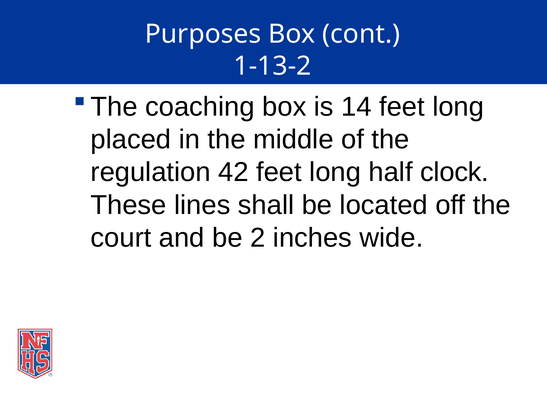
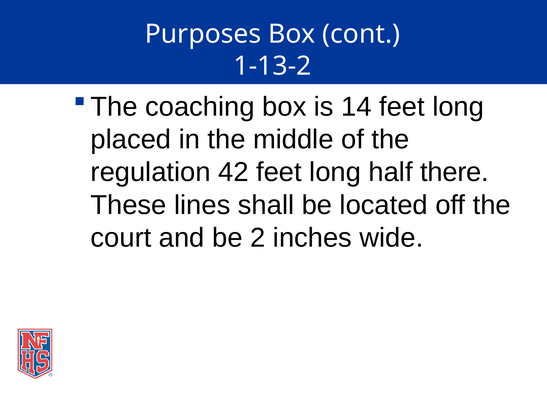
clock: clock -> there (455, 172)
